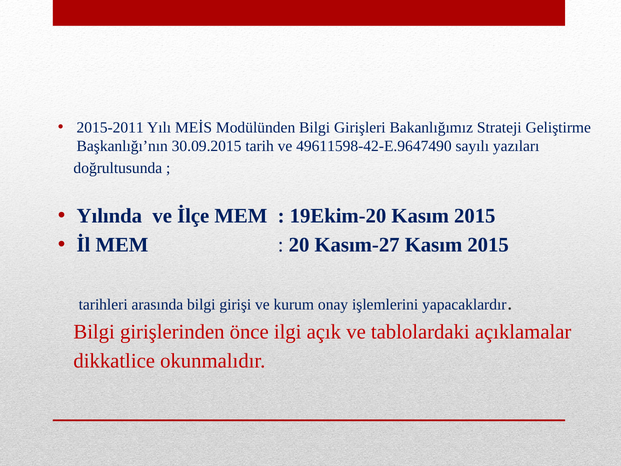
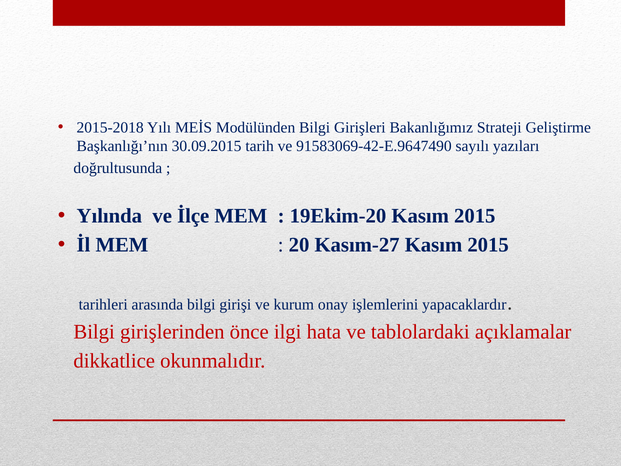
2015-2011: 2015-2011 -> 2015-2018 (110, 127)
49611598-42-E.9647490: 49611598-42-E.9647490 -> 91583069-42-E.9647490 (374, 146)
açık: açık -> hata (324, 332)
